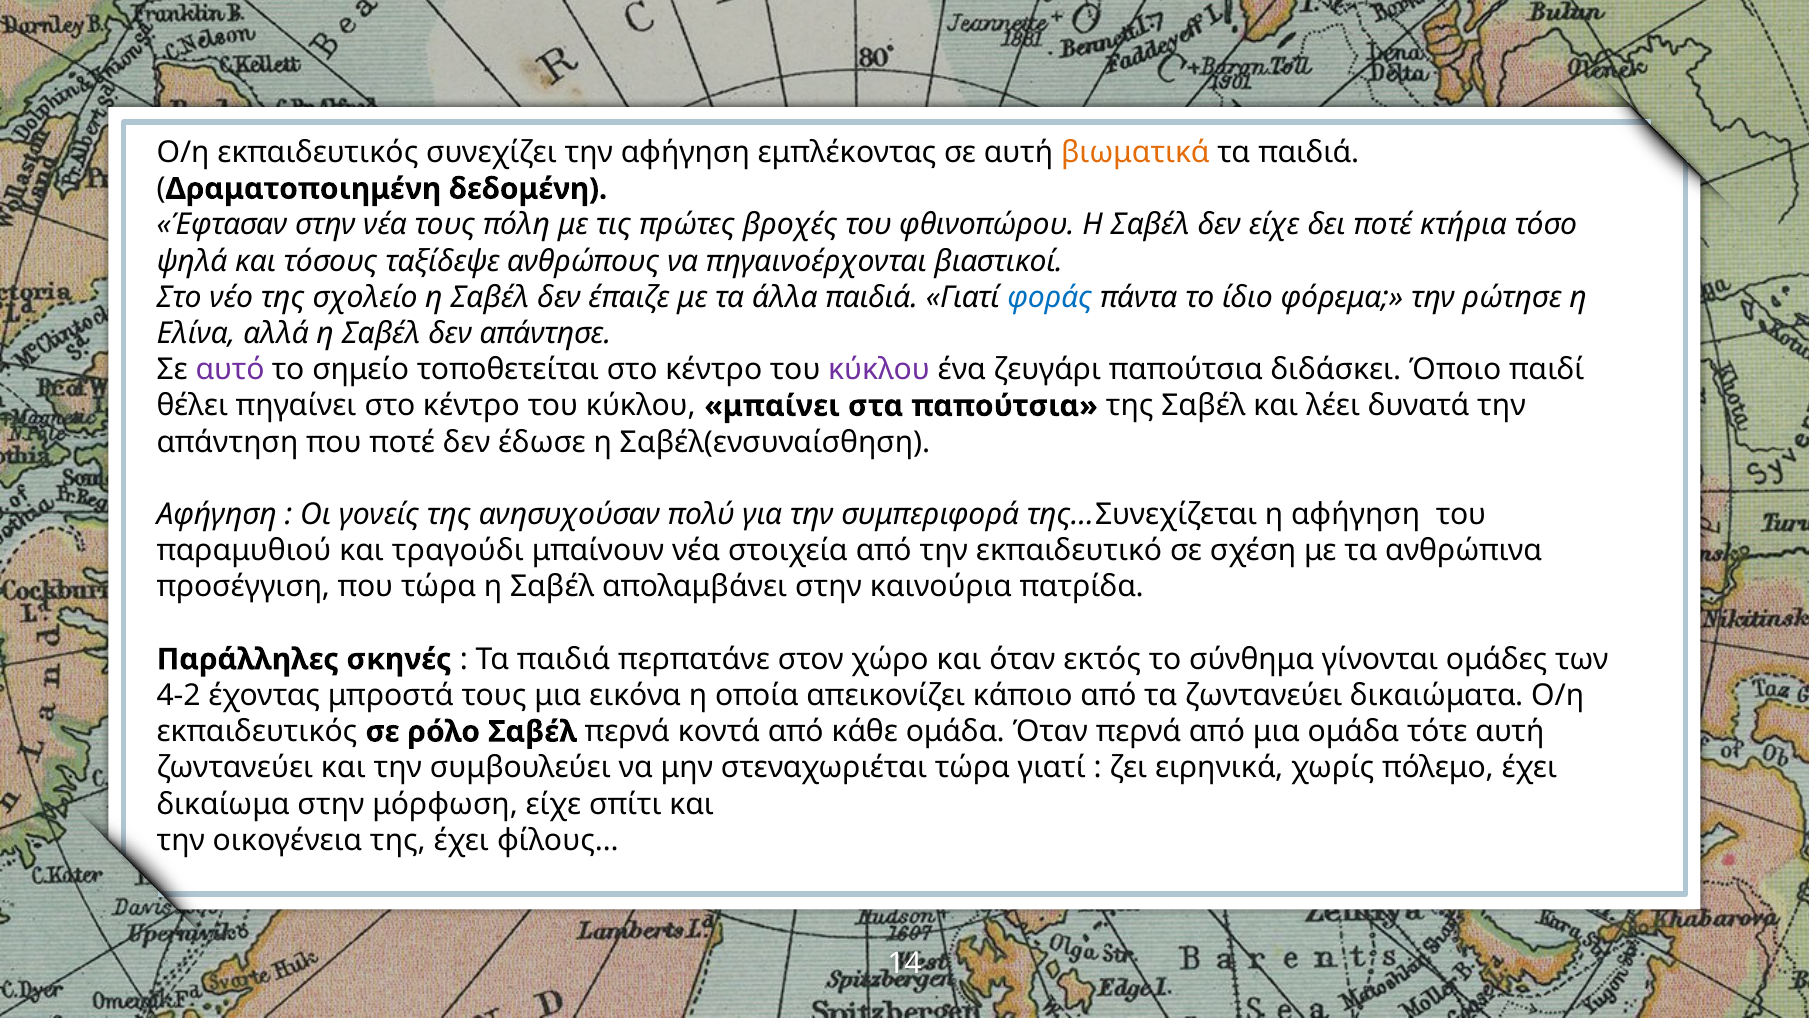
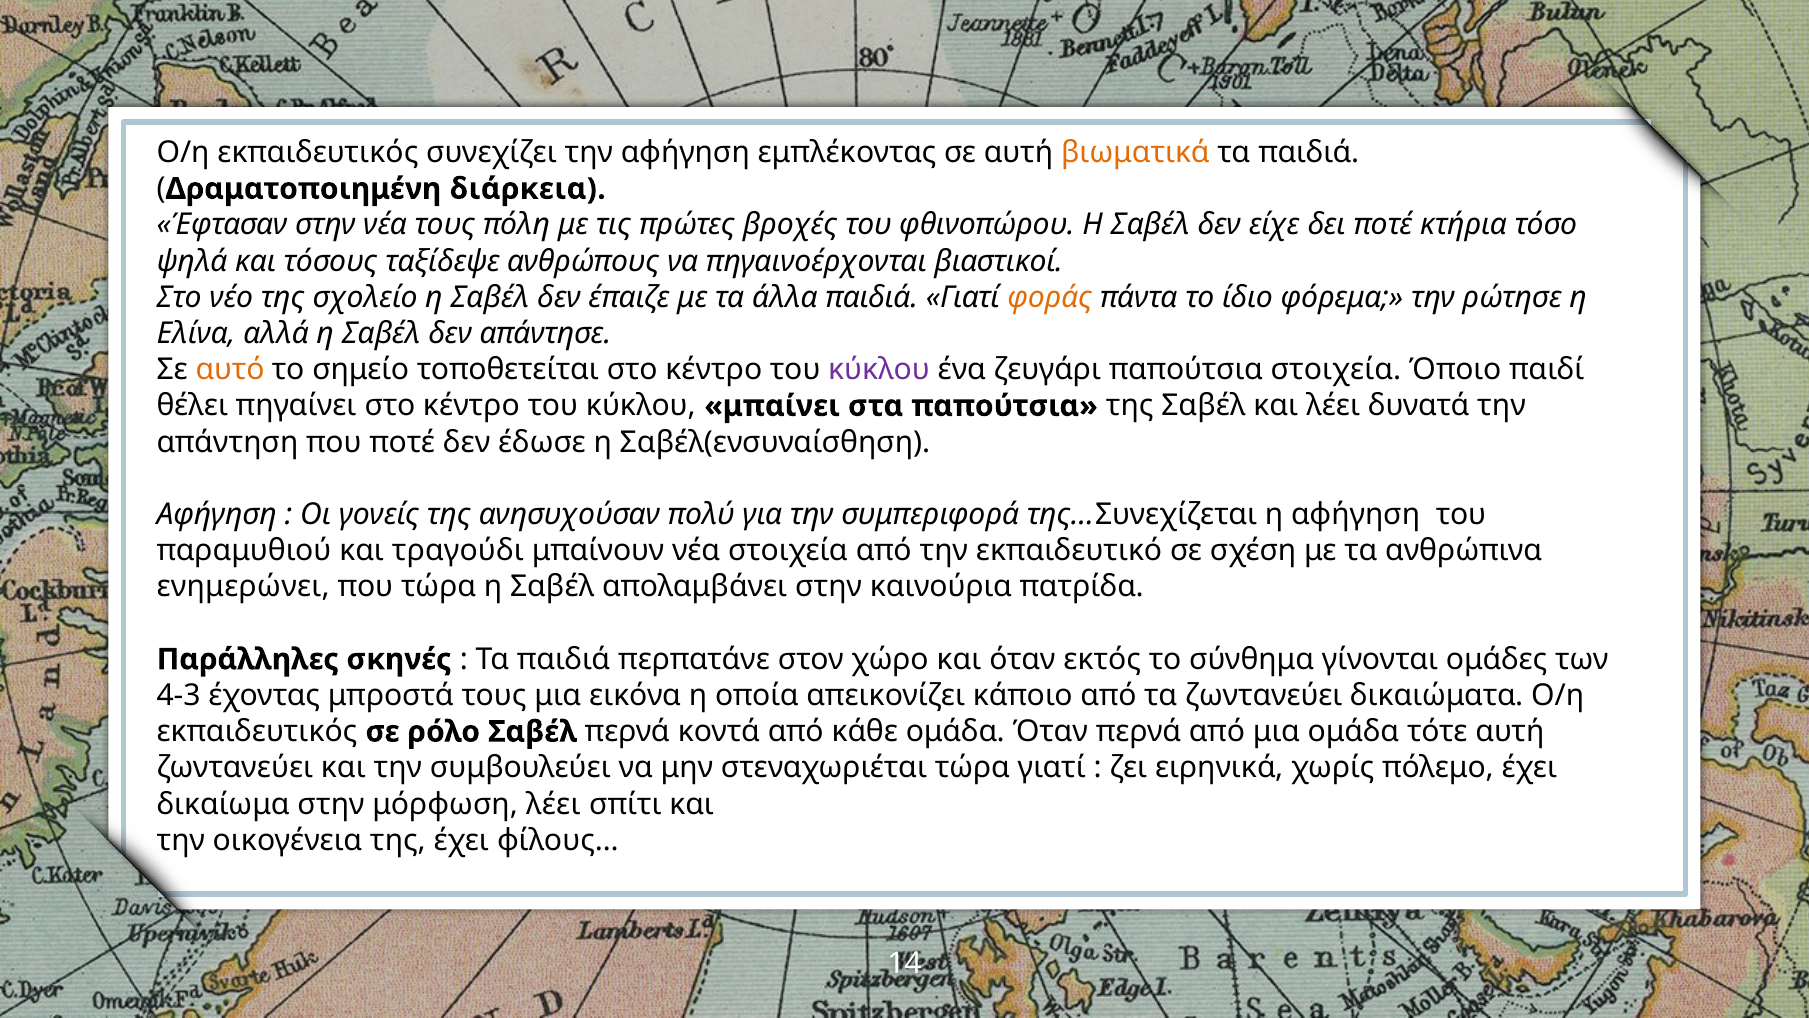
δεδομένη: δεδομένη -> διάρκεια (528, 189)
φοράς colour: blue -> orange (1050, 297)
αυτό colour: purple -> orange (230, 370)
παπούτσια διδάσκει: διδάσκει -> στοιχεία (1336, 370)
προσέγγιση: προσέγγιση -> ενημερώνει (243, 587)
4-2: 4-2 -> 4-3 (179, 695)
μόρφωση είχε: είχε -> λέει (553, 804)
